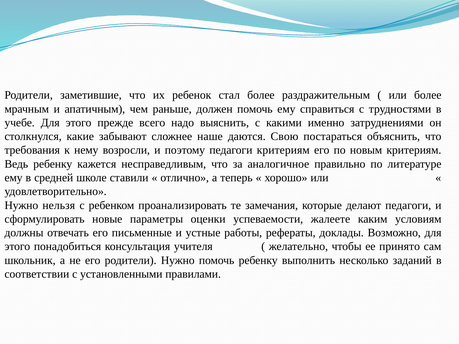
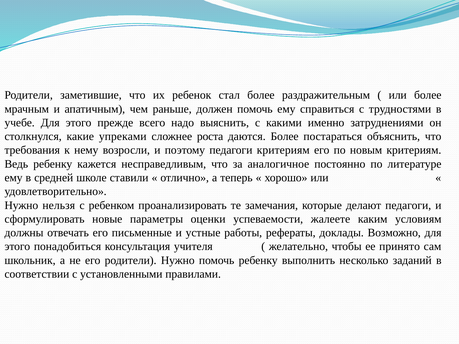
забывают: забывают -> упреками (123, 137)
наше: наше -> роста (210, 137)
даются Свою: Свою -> Более (285, 137)
правильно: правильно -> постоянно (340, 164)
